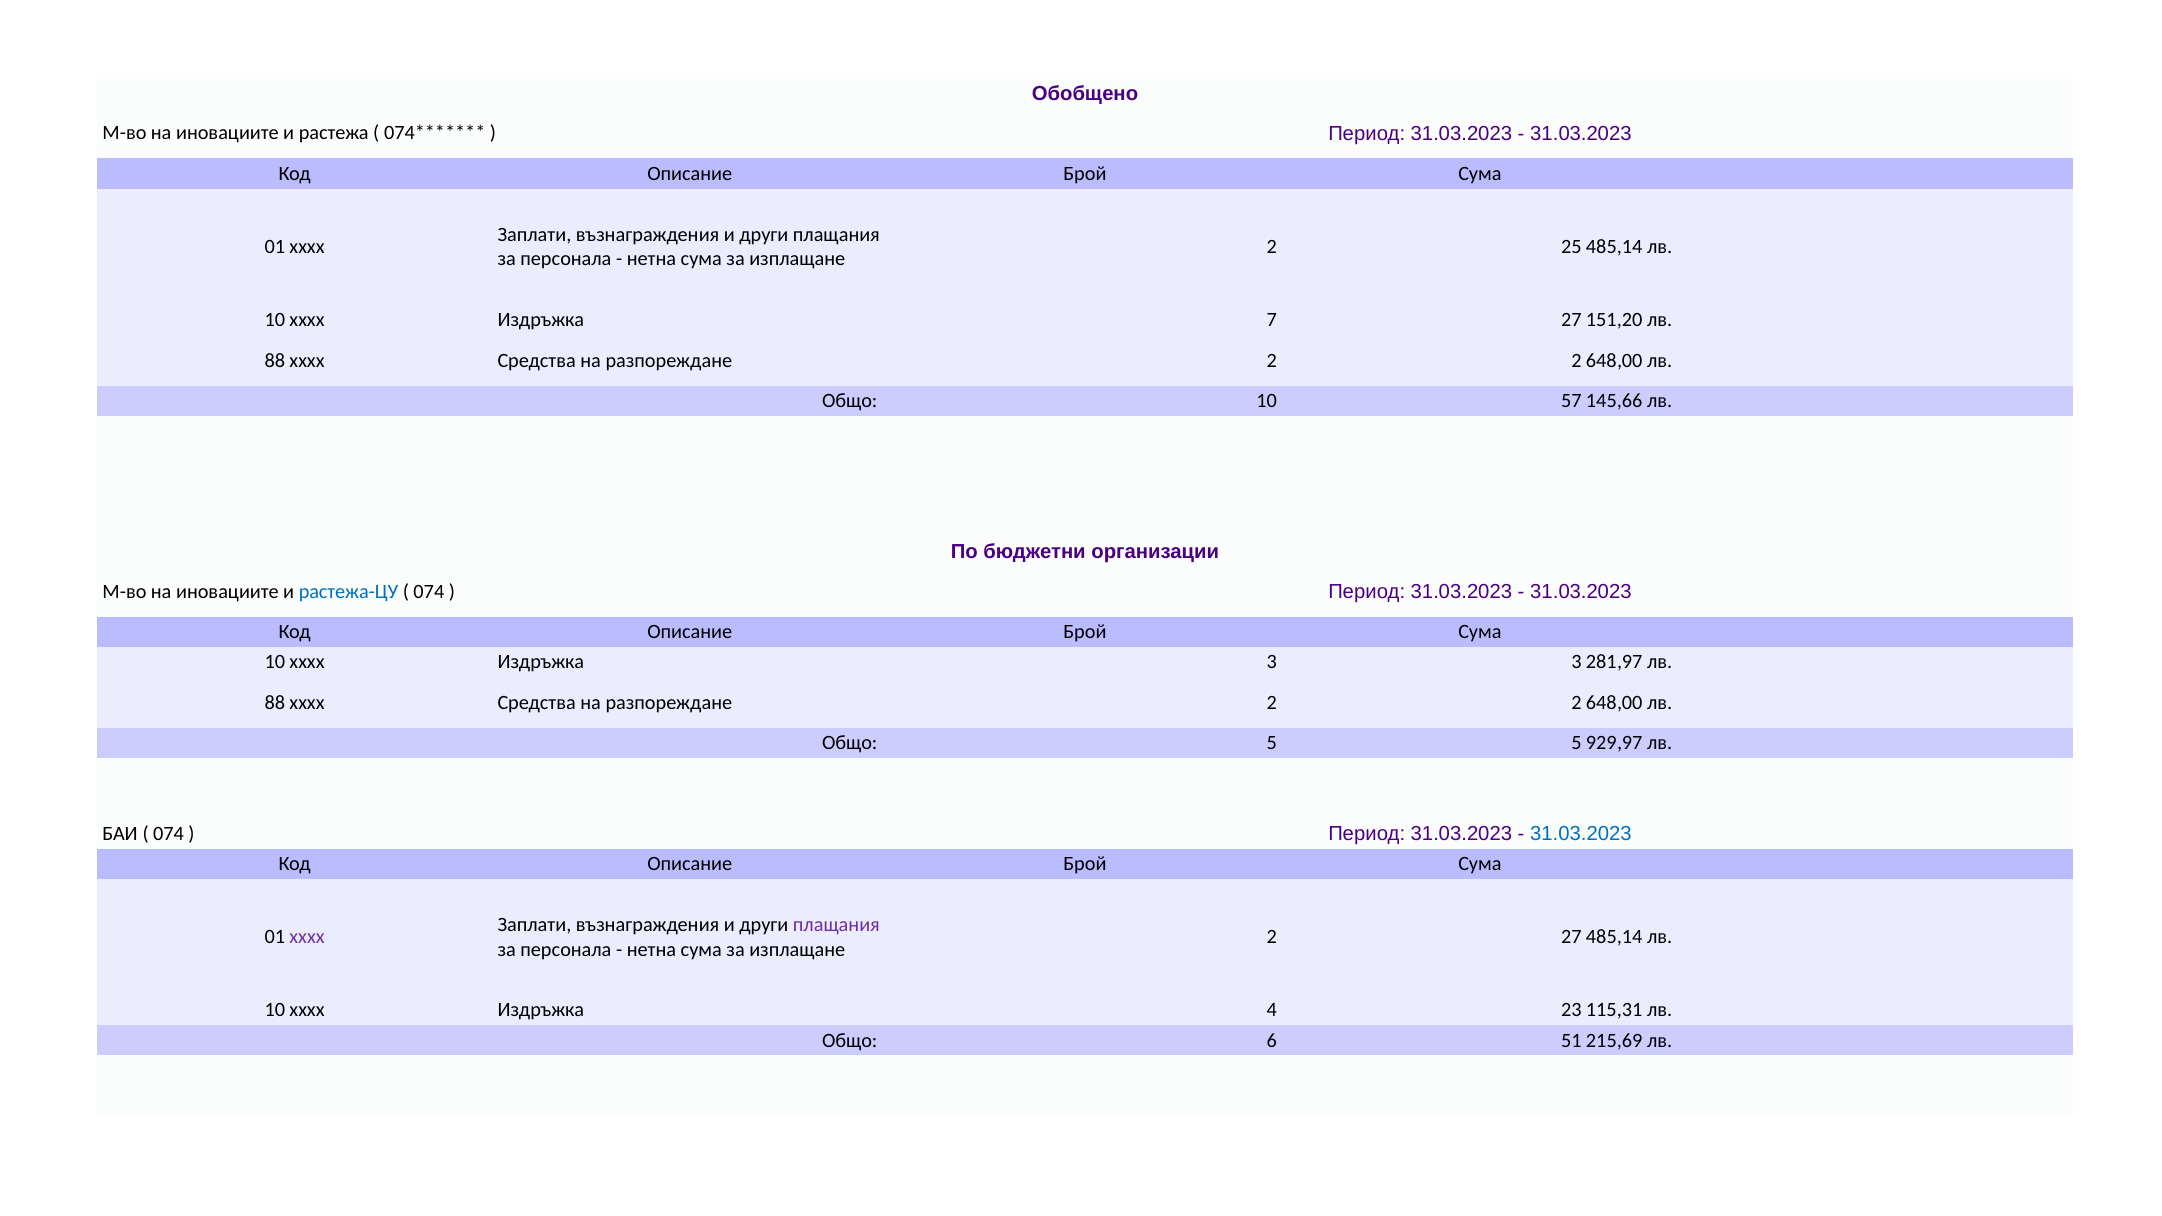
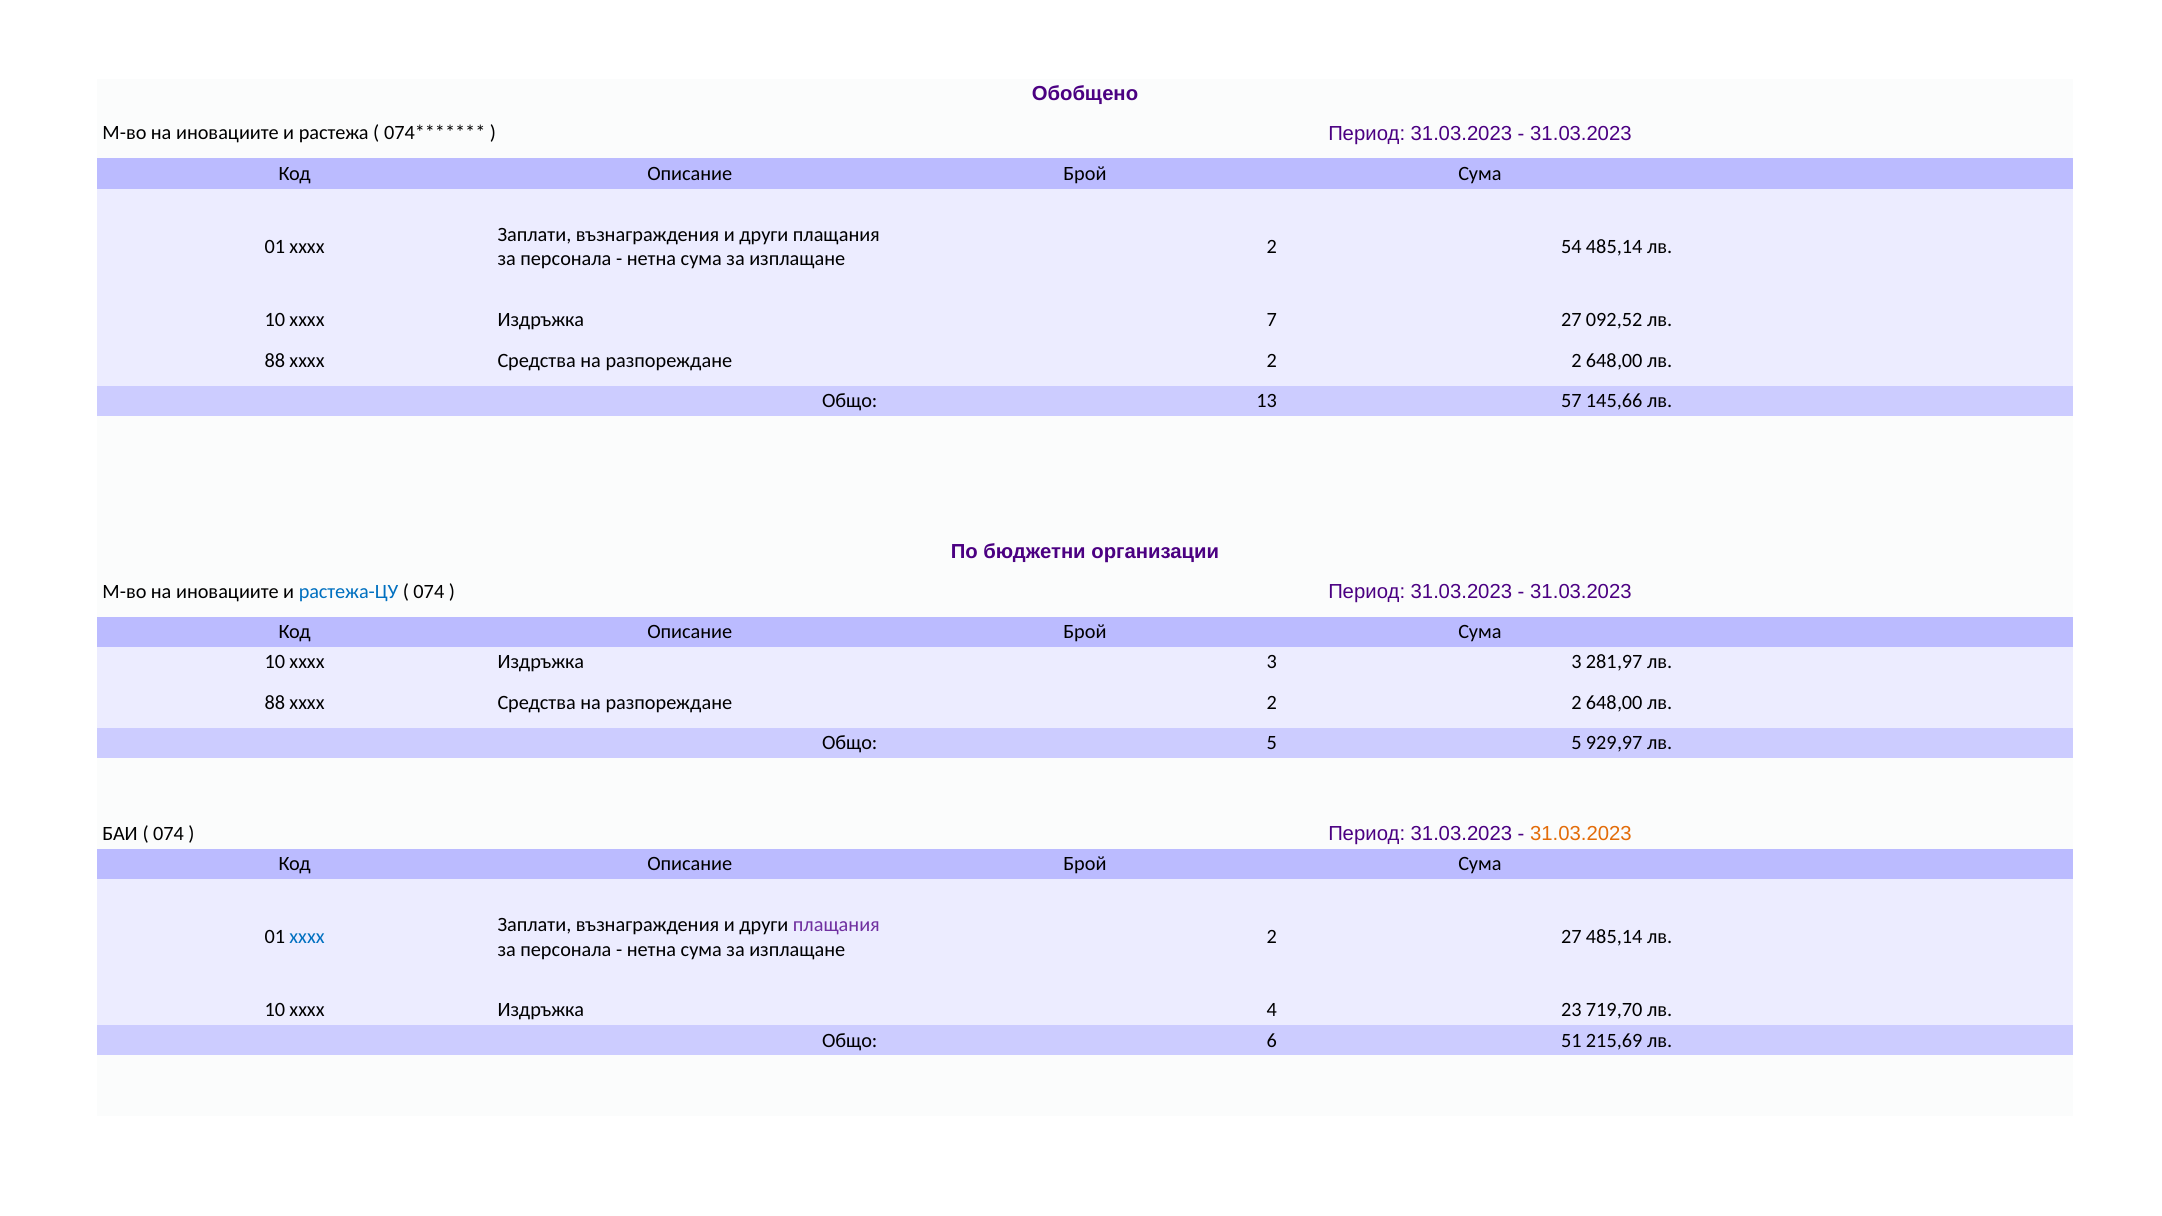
25: 25 -> 54 (1571, 247)
151,20: 151,20 -> 092,52 (1614, 320)
Общо 10: 10 -> 13 (1267, 401)
31.03.2023 colour: blue -> orange (1581, 834)
xxxx colour: purple -> blue (307, 937)
115,31: 115,31 -> 719,70 (1614, 1010)
